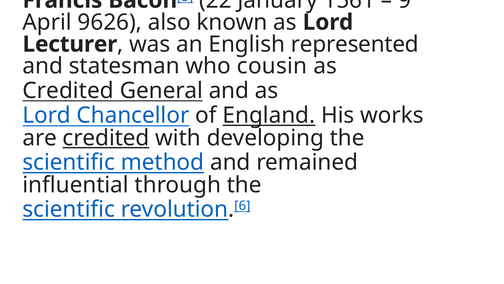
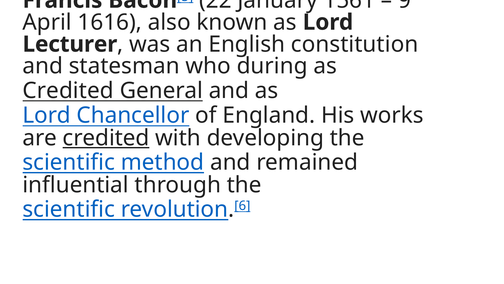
9626: 9626 -> 1616 (110, 22)
represented: represented -> constitution (355, 44)
cousin: cousin -> during (272, 66)
England underline: present -> none (269, 115)
